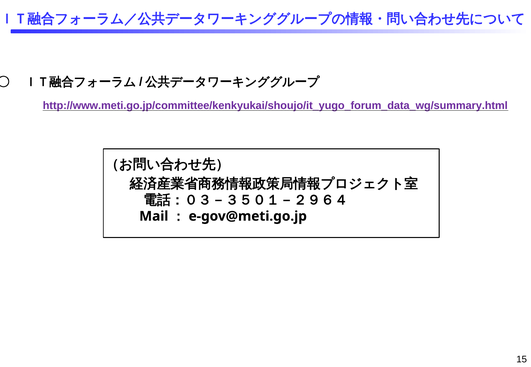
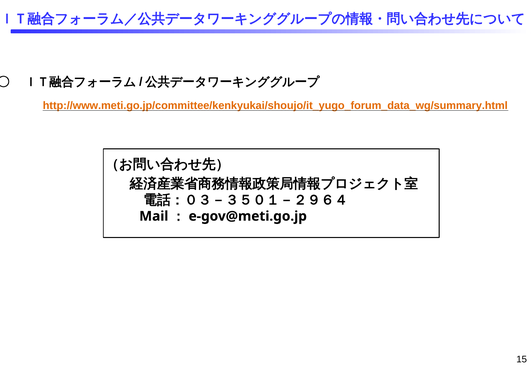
http://www.meti.go.jp/committee/kenkyukai/shoujo/it_yugo_forum_data_wg/summary.html colour: purple -> orange (275, 106)
